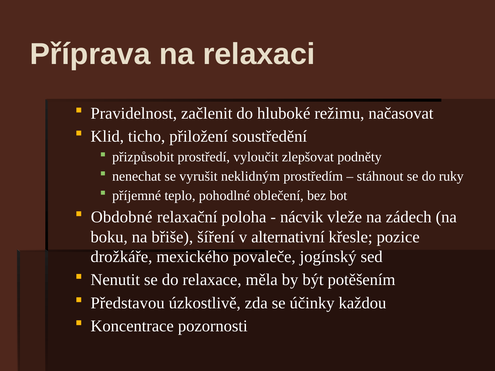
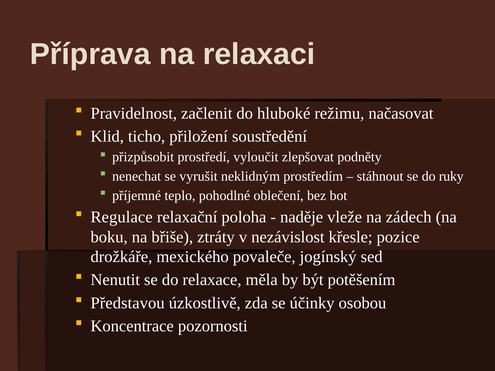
Obdobné: Obdobné -> Regulace (122, 217)
nácvik: nácvik -> naděje (302, 217)
šíření: šíření -> ztráty (216, 237)
alternativní: alternativní -> nezávislost (288, 237)
každou: každou -> osobou (362, 303)
